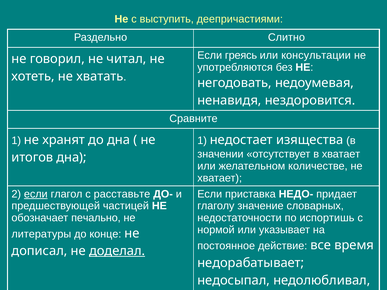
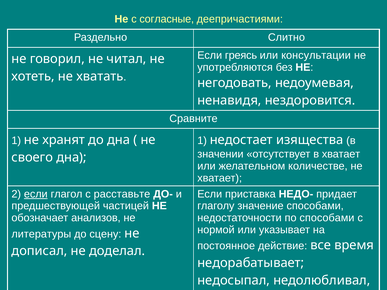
выступить: выступить -> согласные (167, 19)
итогов: итогов -> своего (32, 158)
значение словарных: словарных -> способами (315, 206)
печально: печально -> анализов (96, 218)
по испортишь: испортишь -> способами (327, 218)
конце: конце -> сцену (105, 234)
доделал underline: present -> none (117, 251)
